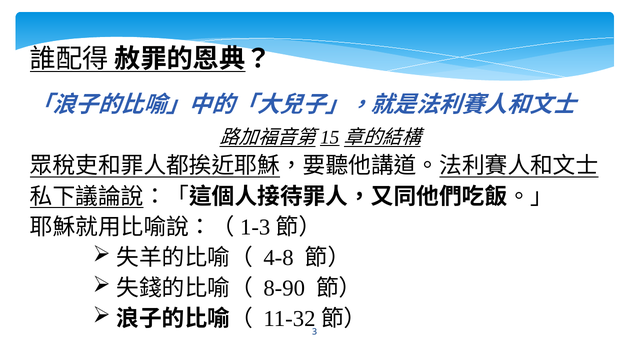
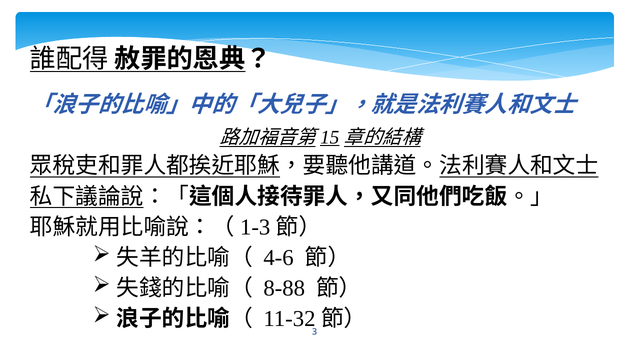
4-8: 4-8 -> 4-6 (279, 258)
8-90: 8-90 -> 8-88 (284, 288)
